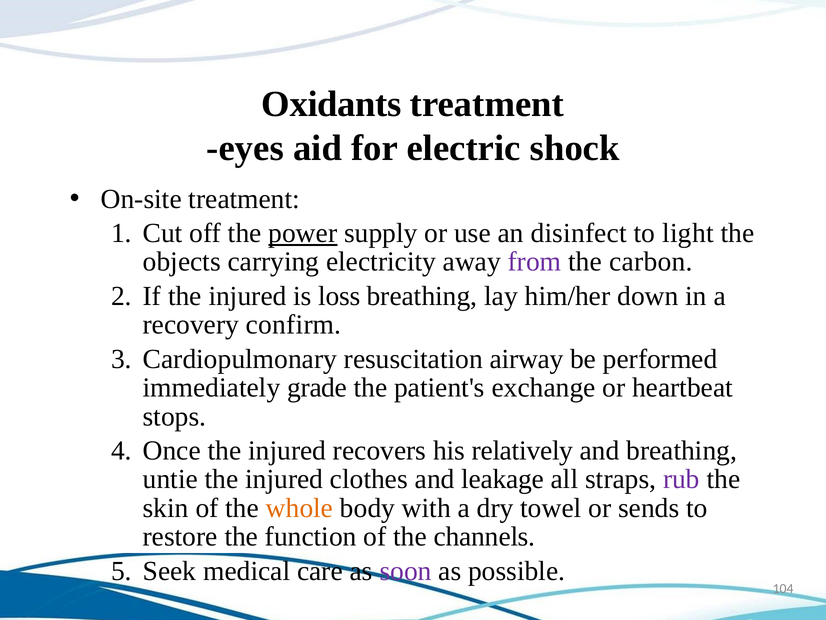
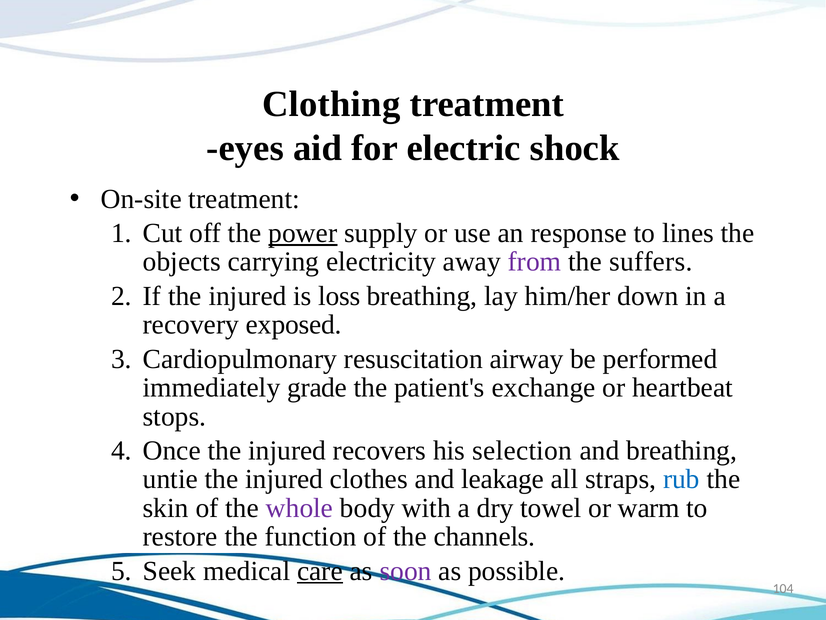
Oxidants: Oxidants -> Clothing (331, 104)
disinfect: disinfect -> response (579, 233)
light: light -> lines (688, 233)
carbon: carbon -> suffers (651, 262)
confirm: confirm -> exposed (294, 325)
relatively: relatively -> selection (522, 450)
rub colour: purple -> blue (681, 479)
whole colour: orange -> purple (299, 508)
sends: sends -> warm (649, 508)
care underline: none -> present (320, 570)
